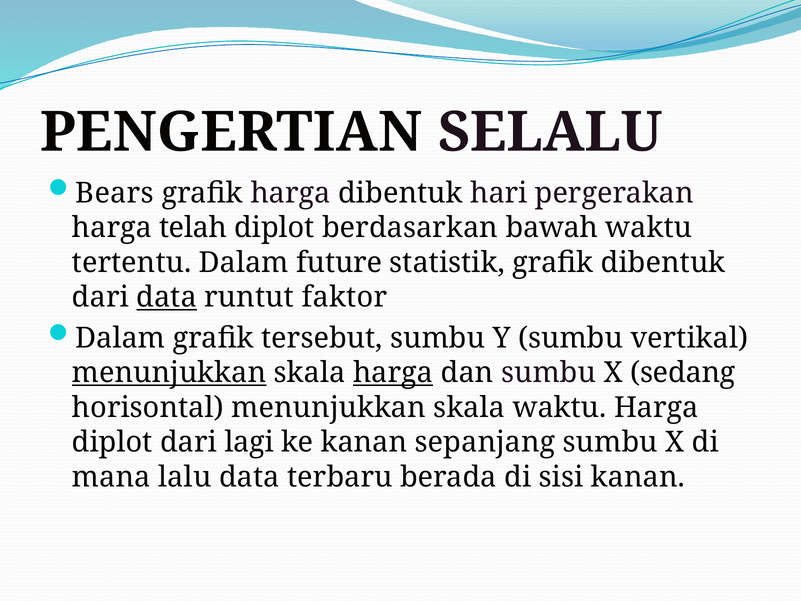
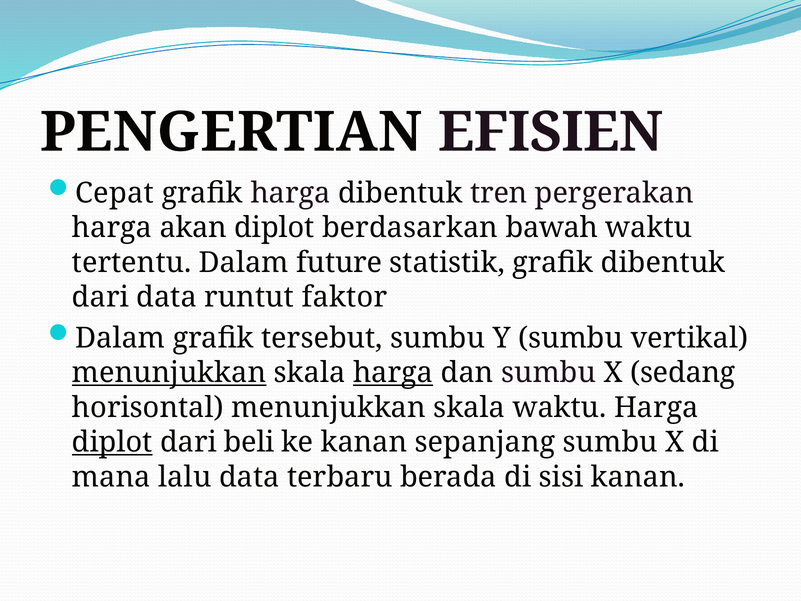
SELALU: SELALU -> EFISIEN (550, 132)
Bears: Bears -> Cepat (115, 193)
hari: hari -> tren (499, 193)
telah: telah -> akan (193, 228)
data underline: present -> none (167, 297)
diplot underline: none -> present (112, 442)
lagi: lagi -> beli (249, 442)
